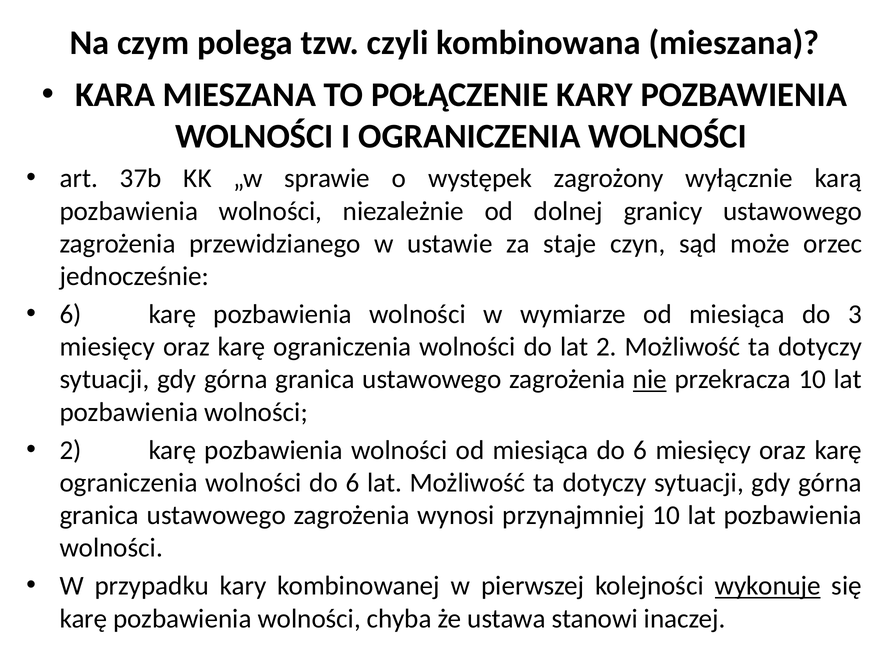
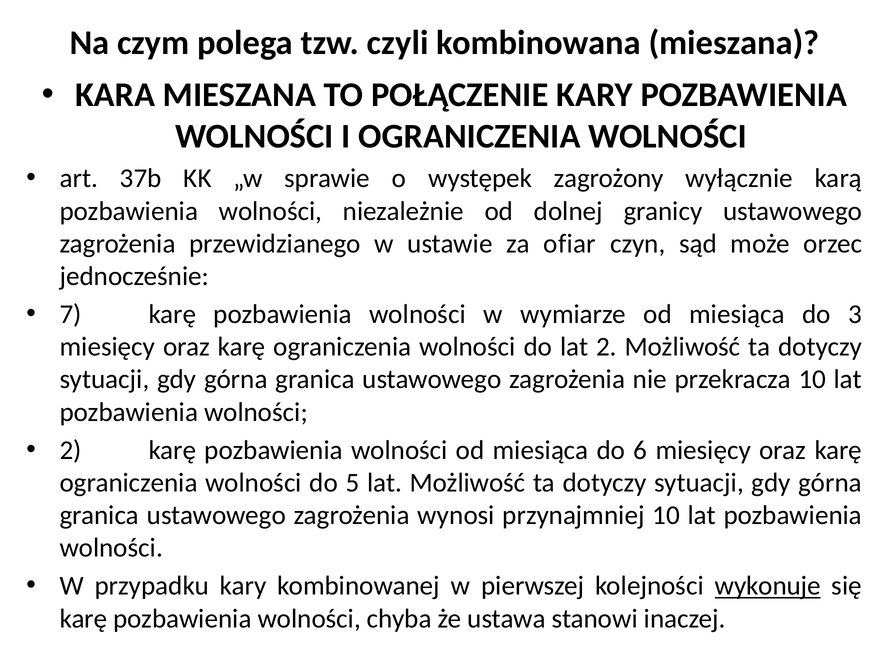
staje: staje -> ofiar (570, 244)
6: 6 -> 7 (71, 314)
nie underline: present -> none (650, 379)
wolności do 6: 6 -> 5 (352, 483)
